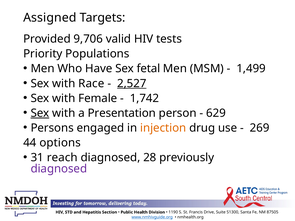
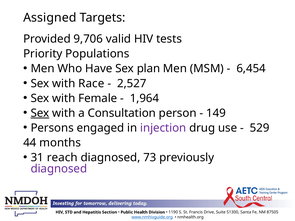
fetal: fetal -> plan (148, 69)
1,499: 1,499 -> 6,454 (251, 69)
2,527 underline: present -> none (132, 84)
1,742: 1,742 -> 1,964 (144, 98)
Presentation: Presentation -> Consultation (122, 113)
629: 629 -> 149 (216, 113)
injection colour: orange -> purple (163, 128)
269: 269 -> 529 (260, 128)
options: options -> months (60, 143)
28: 28 -> 73 (150, 158)
